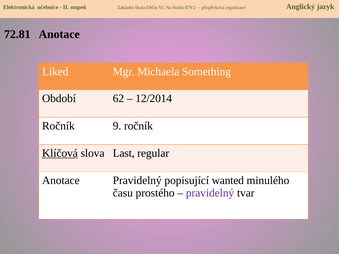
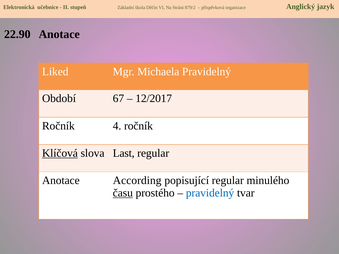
72.81: 72.81 -> 22.90 (17, 34)
Michaela Something: Something -> Pravidelný (207, 72)
62: 62 -> 67 (118, 99)
12/2014: 12/2014 -> 12/2017 (154, 99)
9: 9 -> 4 (117, 126)
Anotace Pravidelný: Pravidelný -> According (137, 181)
popisující wanted: wanted -> regular (228, 181)
času underline: none -> present (123, 193)
pravidelný colour: purple -> blue (210, 193)
